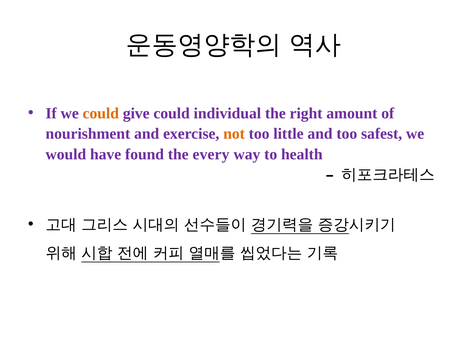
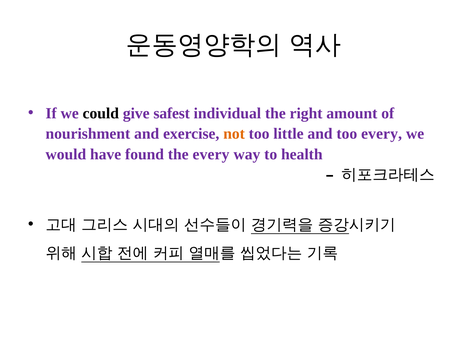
could colour: orange -> black (101, 113)
give could: could -> safest (172, 113)
too safest: safest -> every (382, 134)
